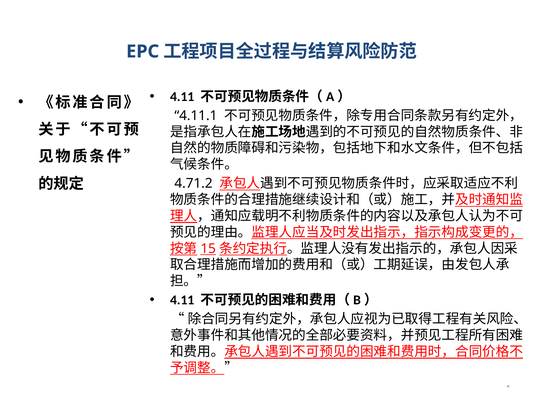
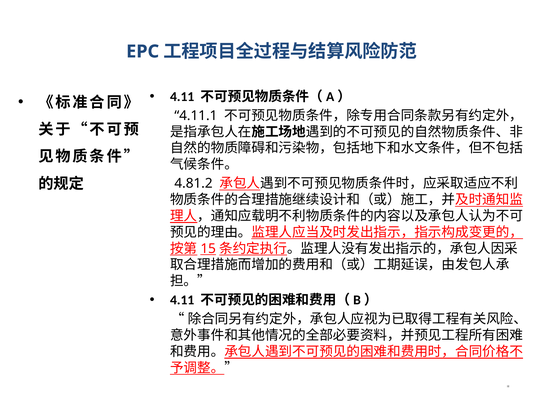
4.71.2: 4.71.2 -> 4.81.2 (194, 184)
